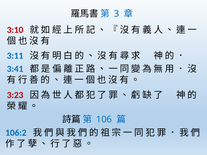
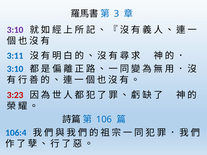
3:10 colour: red -> purple (15, 30)
3:41: 3:41 -> 3:10 (15, 69)
106:2: 106:2 -> 106:4 (16, 133)
